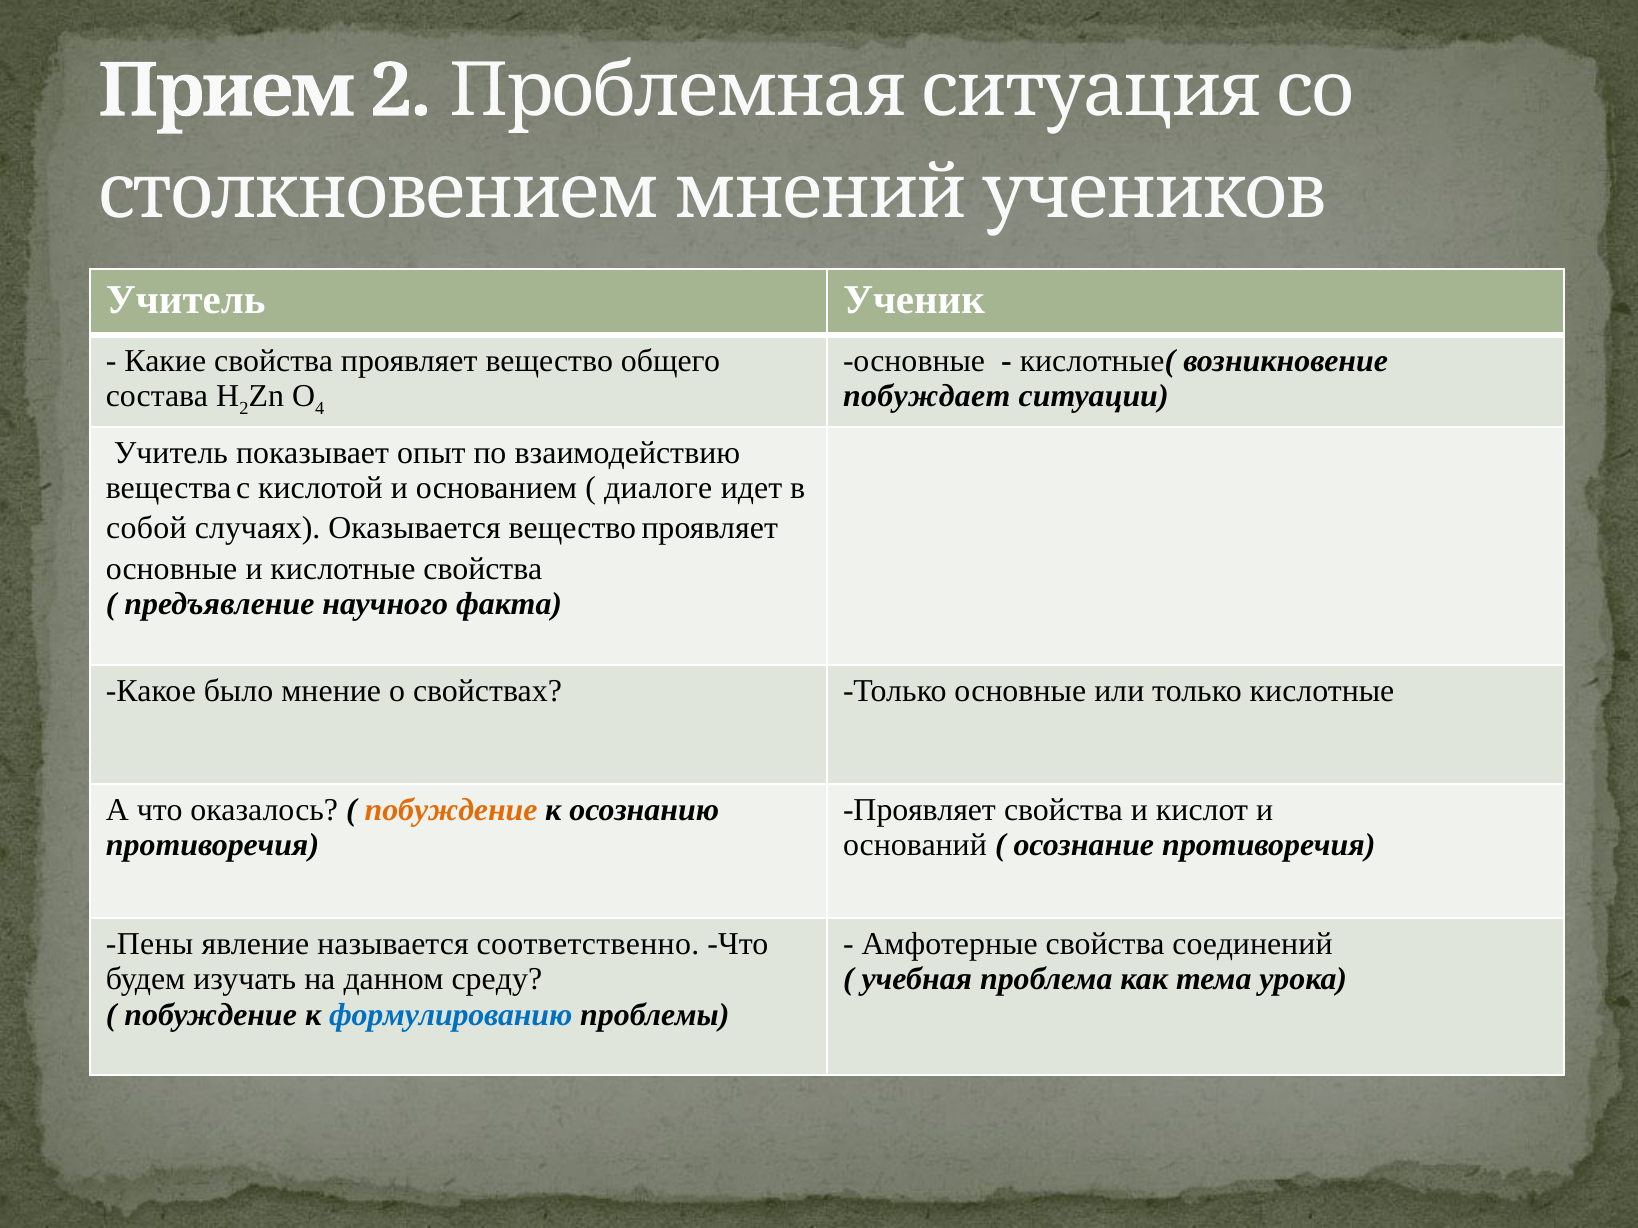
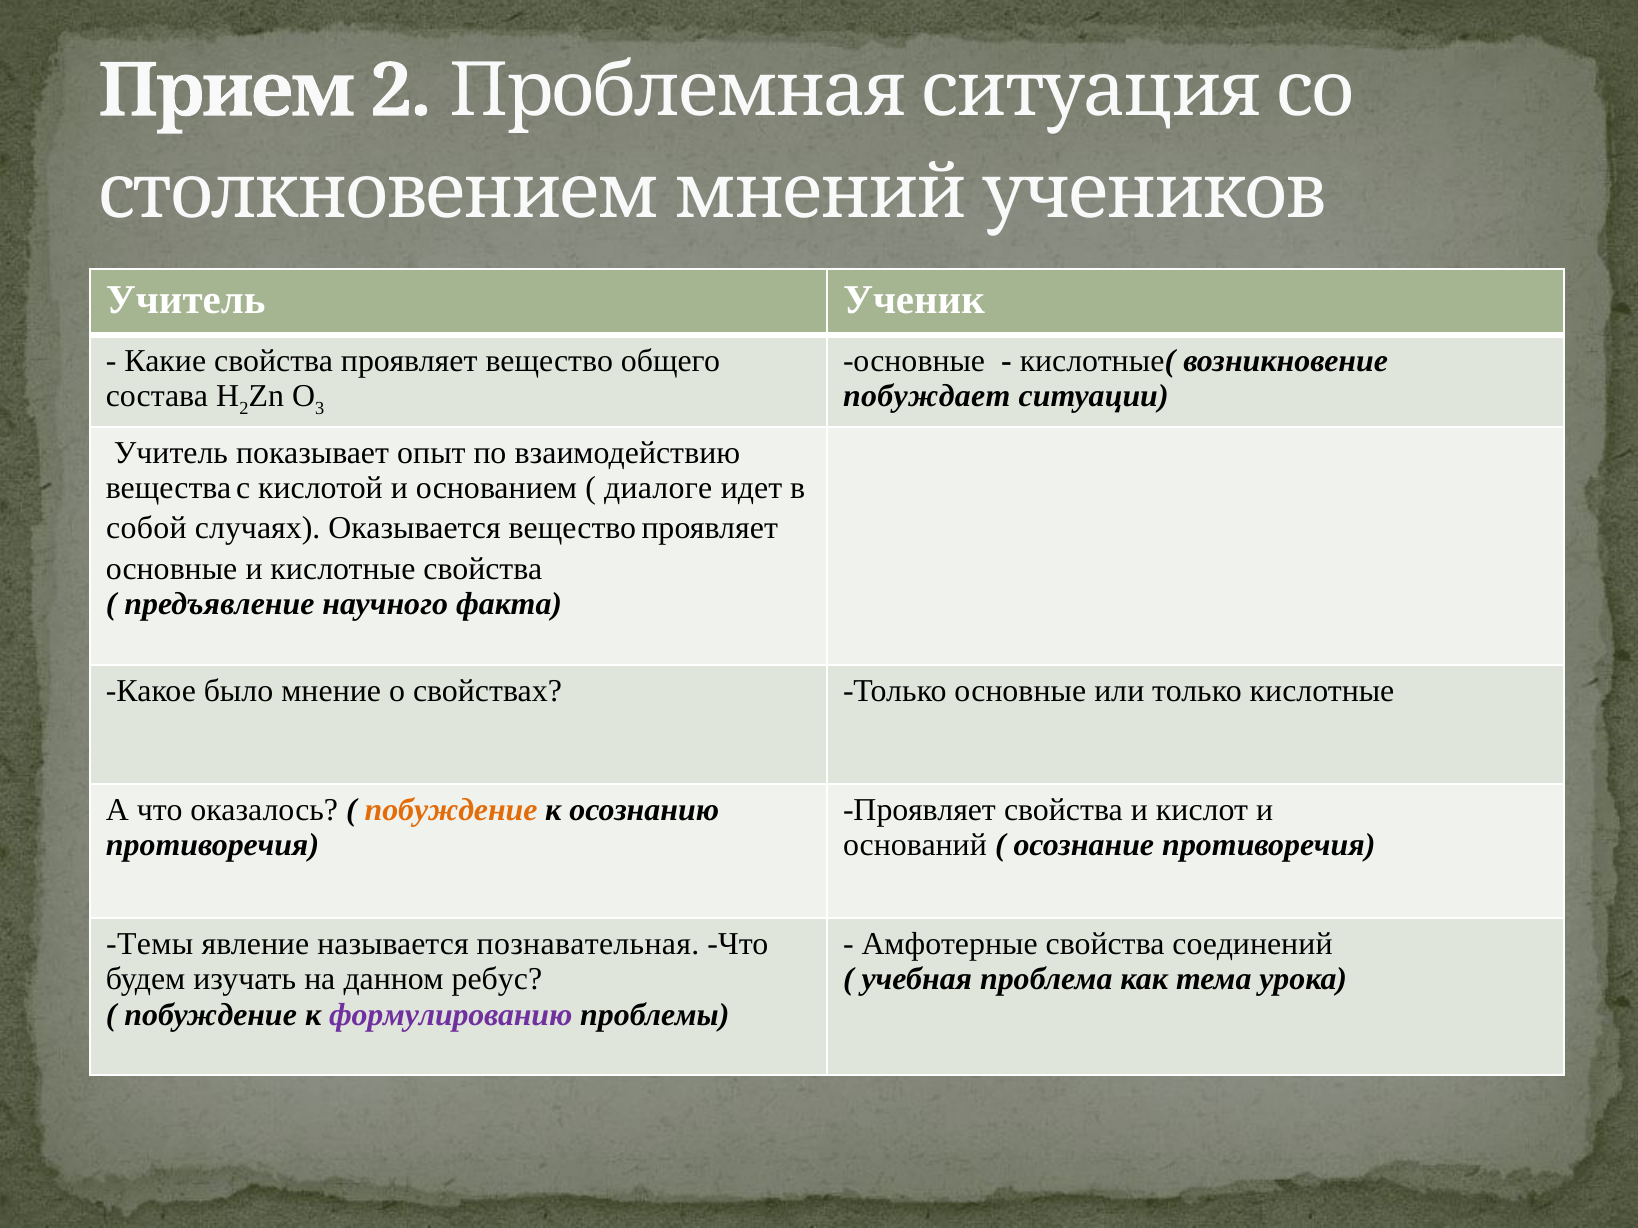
4: 4 -> 3 (320, 409)
Пены: Пены -> Темы (150, 945)
соответственно: соответственно -> познавательная (588, 945)
среду: среду -> ребус (497, 980)
формулированию colour: blue -> purple (451, 1015)
